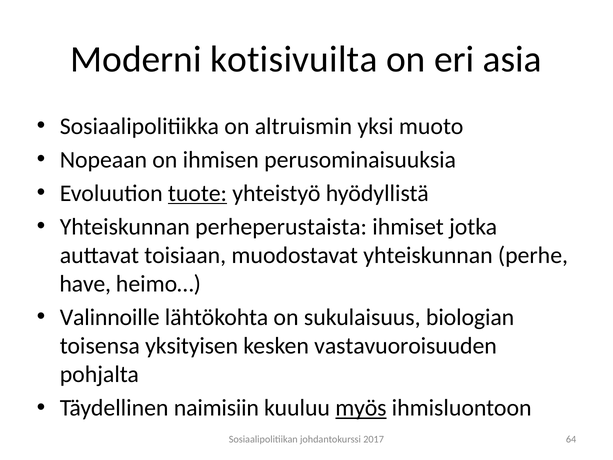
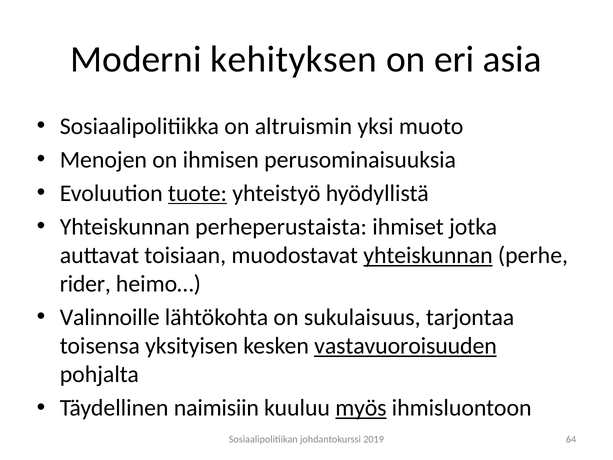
kotisivuilta: kotisivuilta -> kehityksen (294, 59)
Nopeaan: Nopeaan -> Menojen (103, 160)
yhteiskunnan underline: none -> present (428, 255)
have: have -> rider (85, 284)
biologian: biologian -> tarjontaa (470, 317)
vastavuoroisuuden underline: none -> present (406, 346)
2017: 2017 -> 2019 (374, 439)
